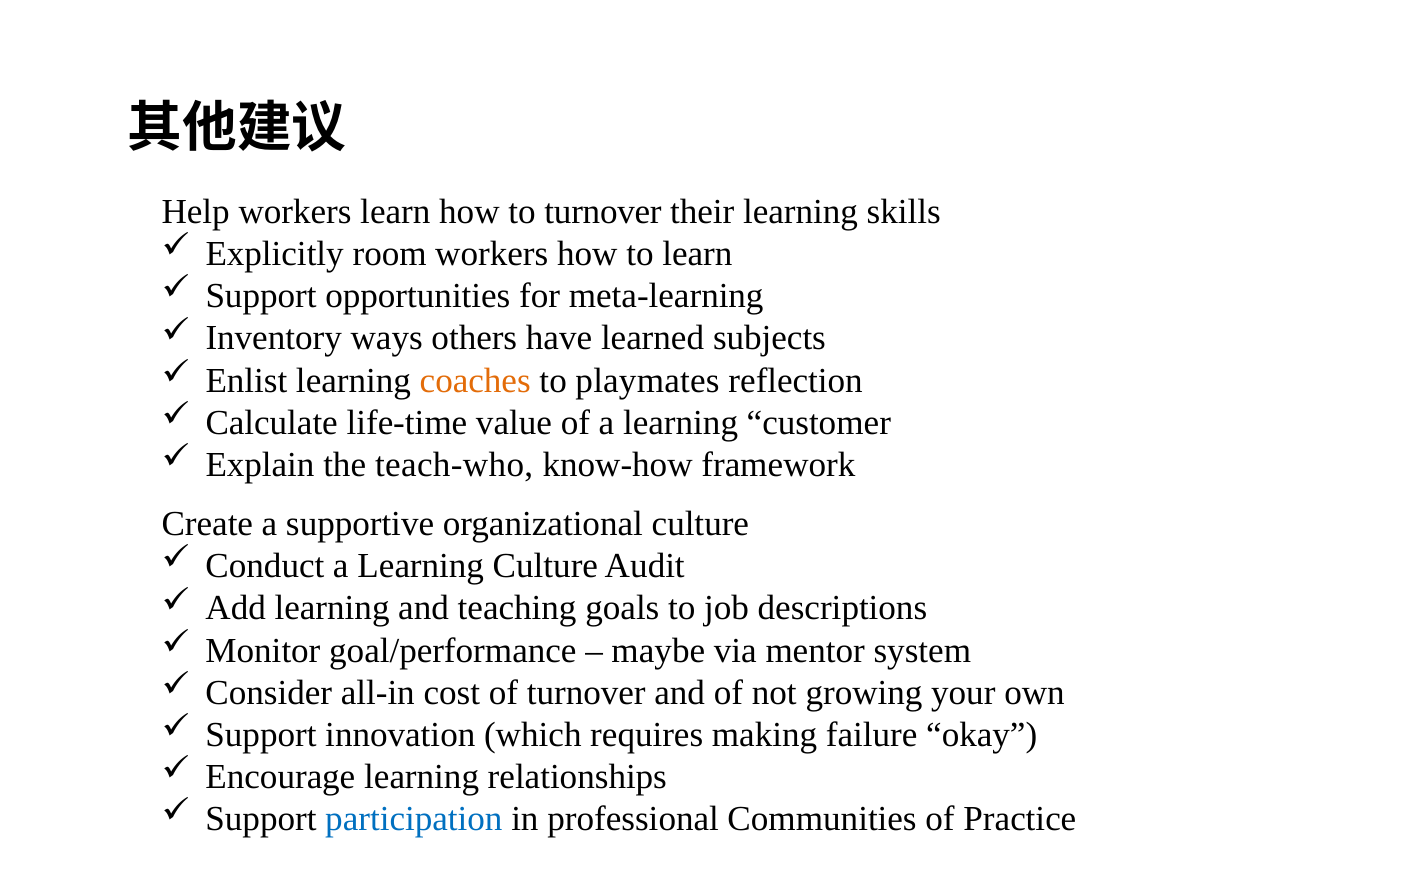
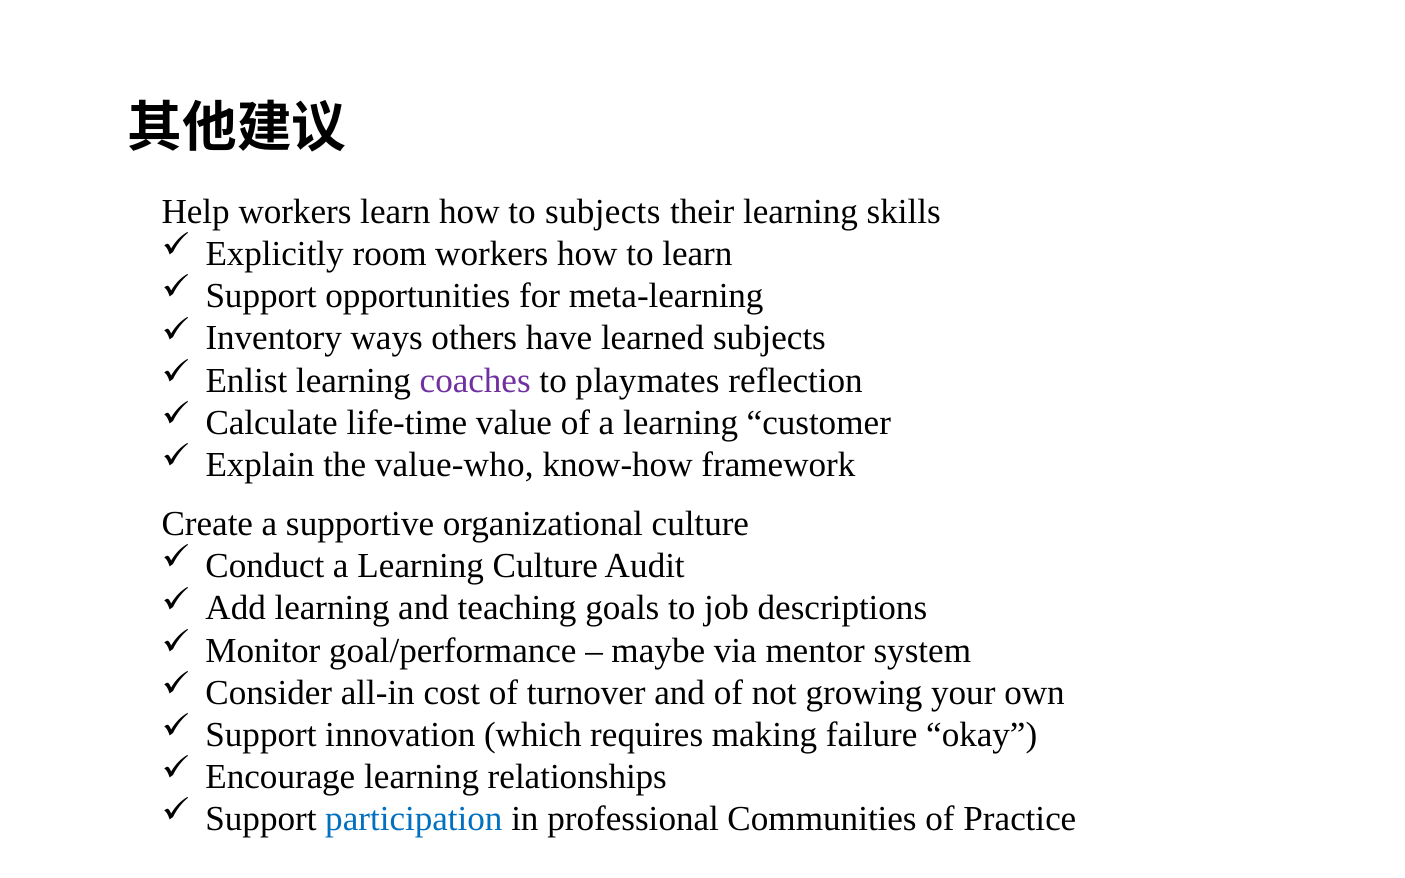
to turnover: turnover -> subjects (603, 212)
coaches colour: orange -> purple (475, 380)
teach-who: teach-who -> value-who (454, 465)
